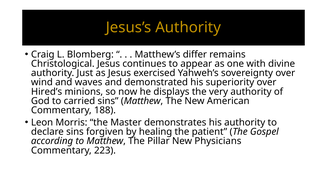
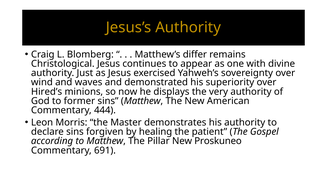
carried: carried -> former (79, 101)
188: 188 -> 444 (105, 110)
Physicians: Physicians -> Proskuneo (218, 141)
223: 223 -> 691 (105, 150)
